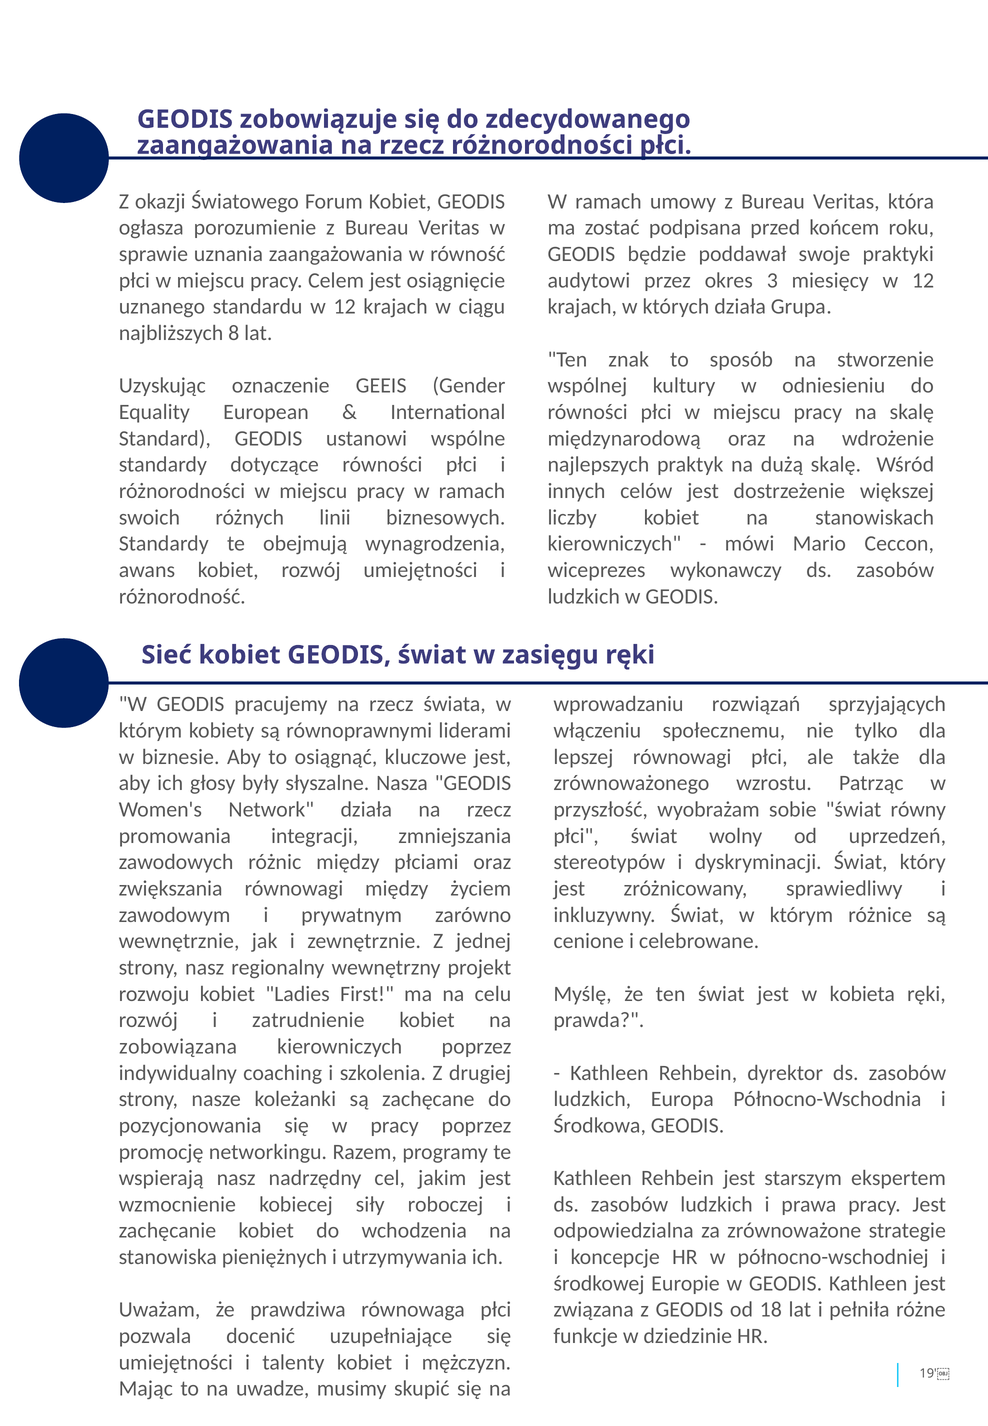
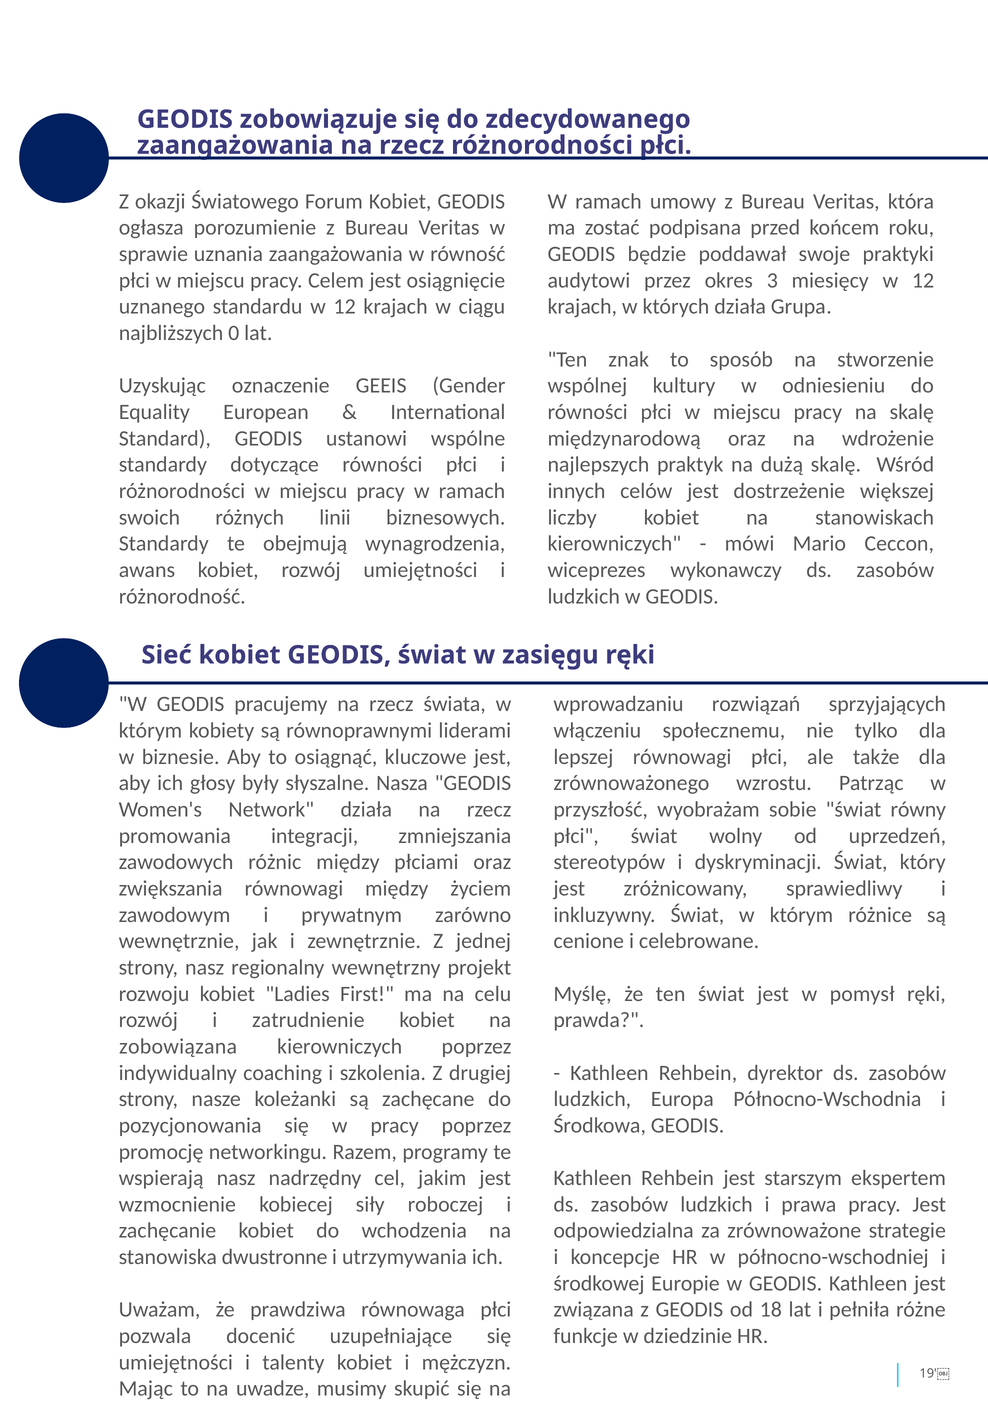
8: 8 -> 0 (234, 333)
kobieta: kobieta -> pomysł (862, 995)
pieniężnych: pieniężnych -> dwustronne (275, 1258)
